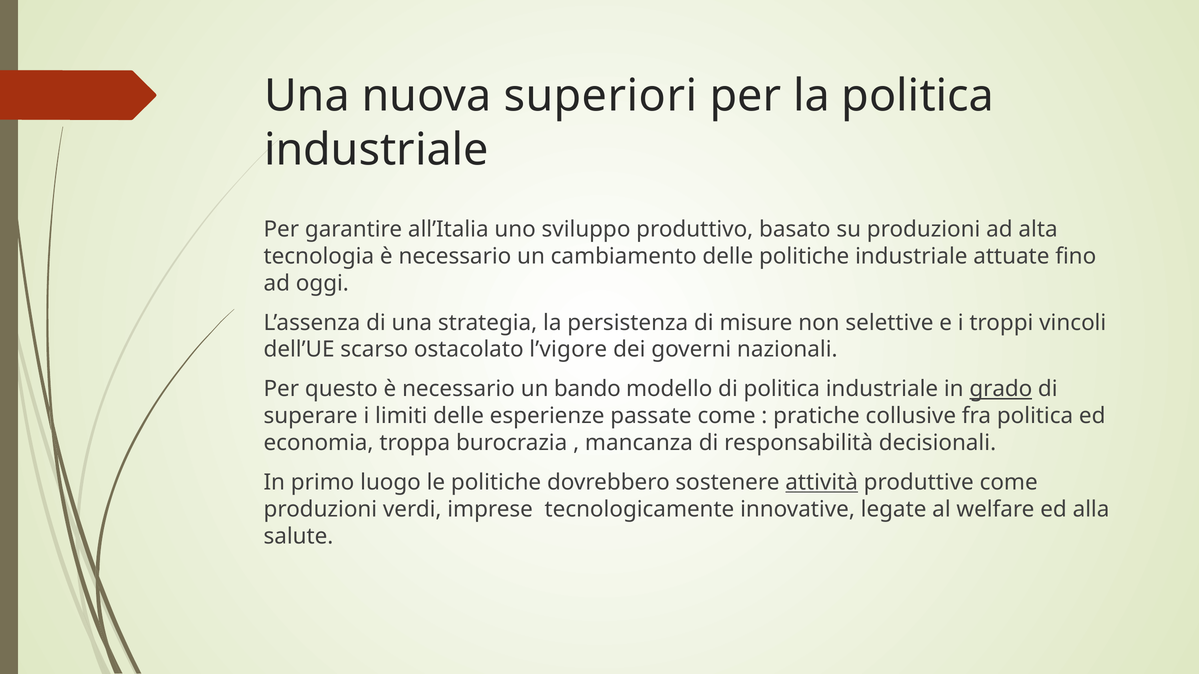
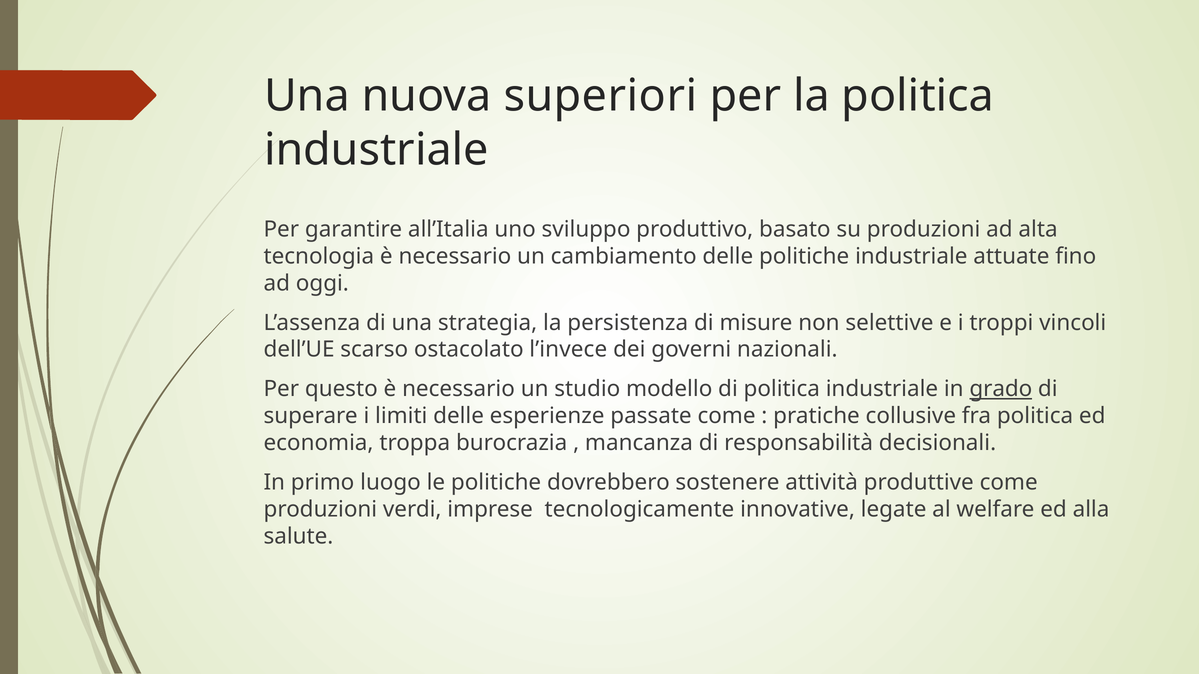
l’vigore: l’vigore -> l’invece (568, 350)
bando: bando -> studio (587, 389)
attività underline: present -> none (822, 483)
